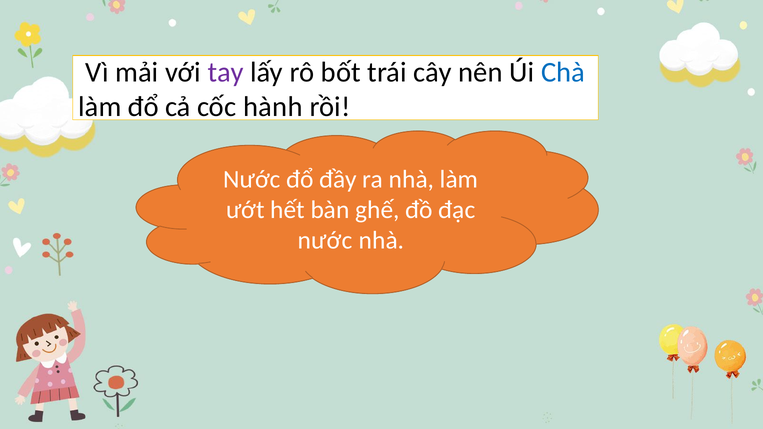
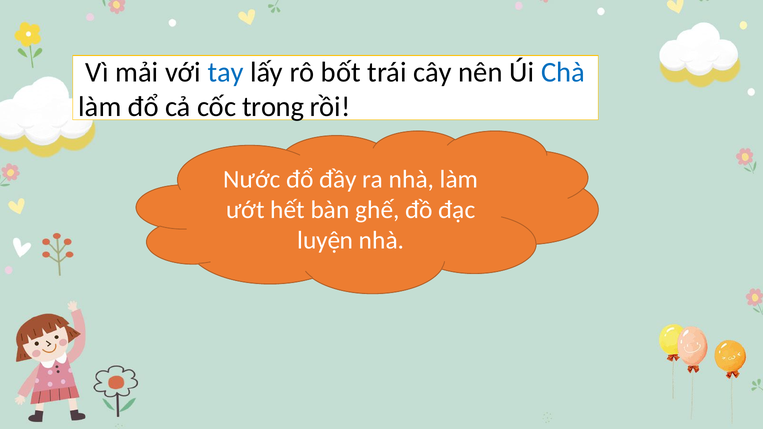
tay colour: purple -> blue (226, 72)
cốc hành: hành -> trong (273, 107)
nước: nước -> luyện (325, 240)
